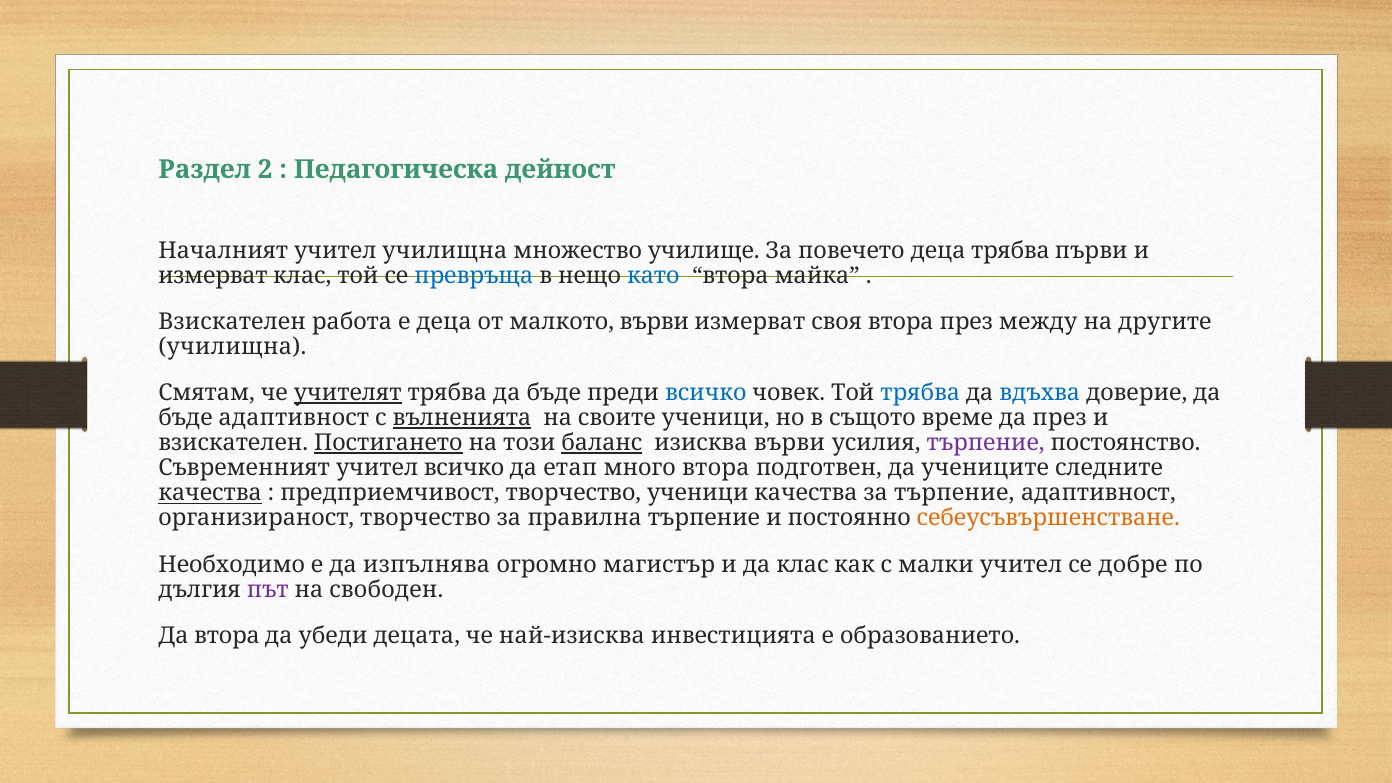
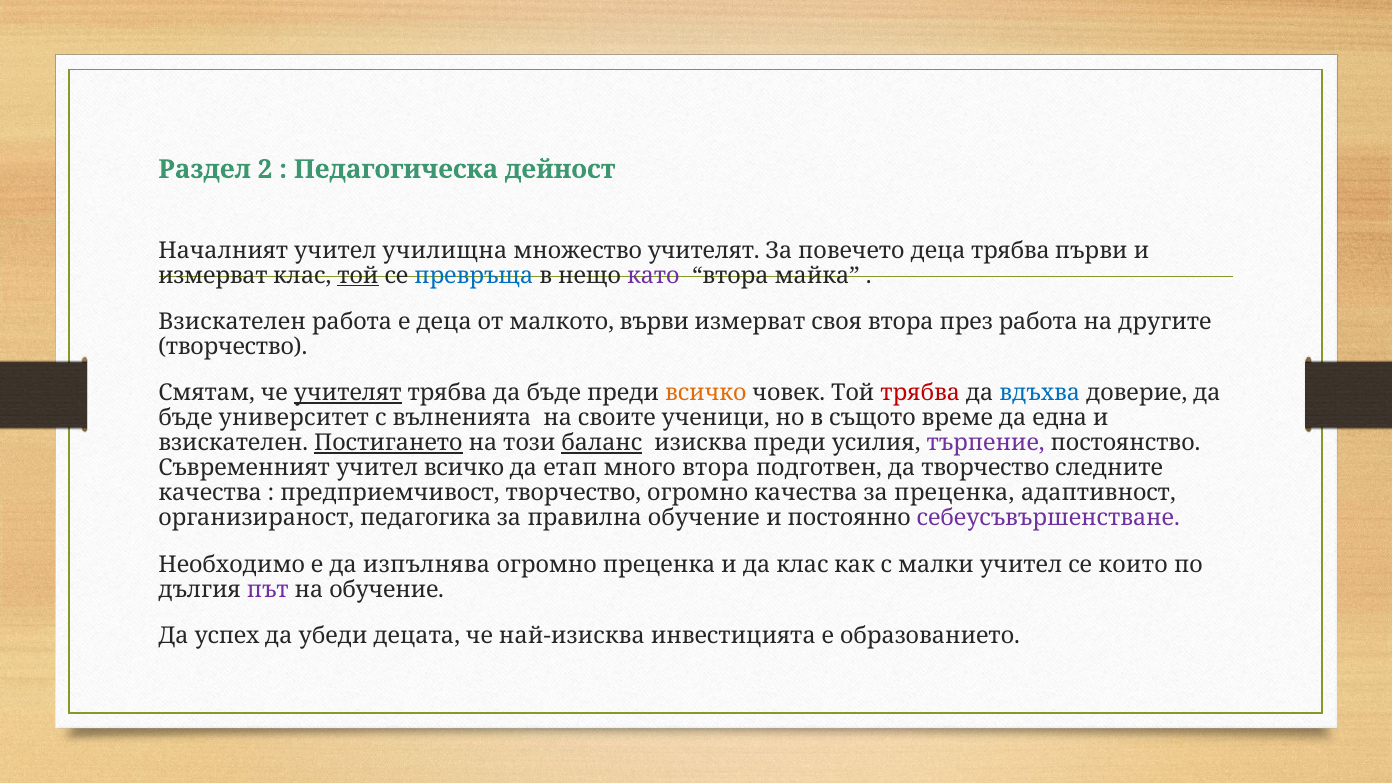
множество училище: училище -> учителят (704, 251)
той underline: none -> present (358, 276)
като colour: blue -> purple (653, 276)
през между: между -> работа (1038, 322)
училищна: училищна -> творчество (233, 347)
всичко colour: blue -> orange (706, 393)
трябва colour: blue -> red (920, 393)
бъде адаптивност: адаптивност -> университет (294, 418)
вълненията underline: present -> none (462, 418)
да през: през -> една (1060, 418)
изисква върви: върви -> преди (790, 443)
да учениците: учениците -> творчество (985, 468)
качества underline: present -> none (210, 493)
творчество ученици: ученици -> огромно (698, 493)
за търпение: търпение -> преценка (954, 493)
организираност творчество: творчество -> педагогика (426, 518)
правилна търпение: търпение -> обучение (704, 518)
себеусъвършенстване colour: orange -> purple (1048, 518)
огромно магистър: магистър -> преценка (659, 564)
добре: добре -> които (1133, 564)
на свободен: свободен -> обучение (387, 589)
Да втора: втора -> успех (227, 636)
